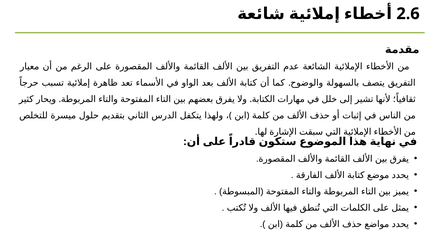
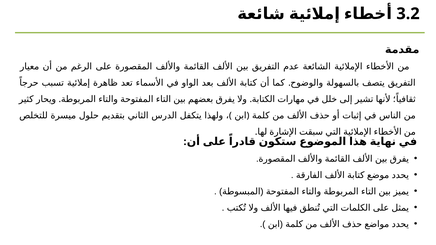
2.6: 2.6 -> 3.2 (408, 14)
